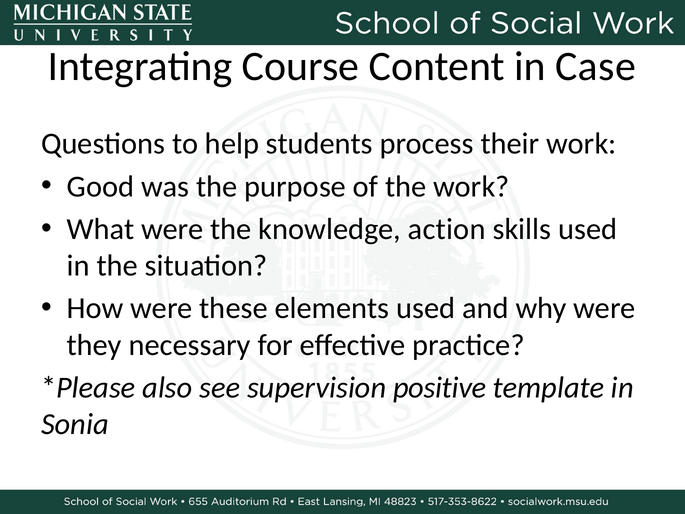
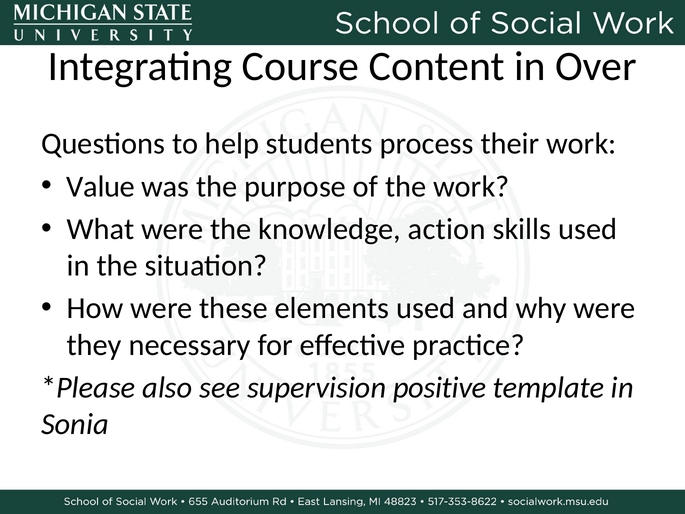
Case: Case -> Over (596, 66)
Good: Good -> Value (101, 186)
